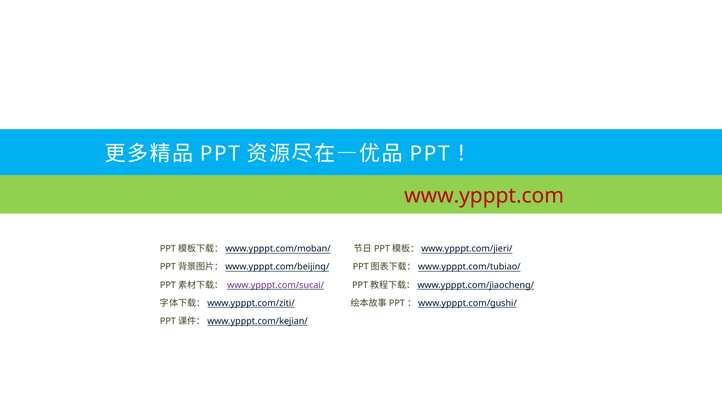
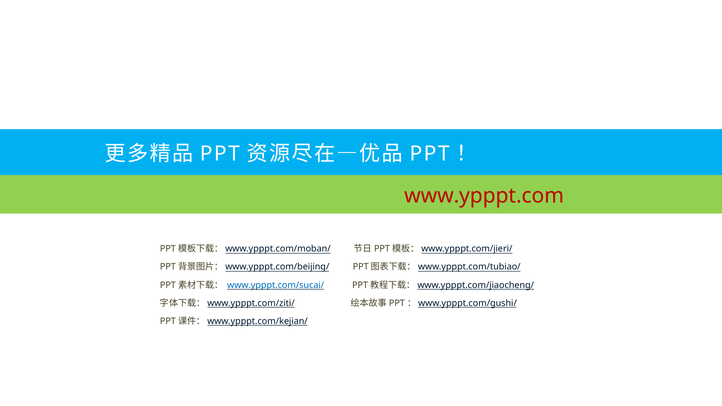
www.ypppt.com/sucai/ colour: purple -> blue (276, 285)
